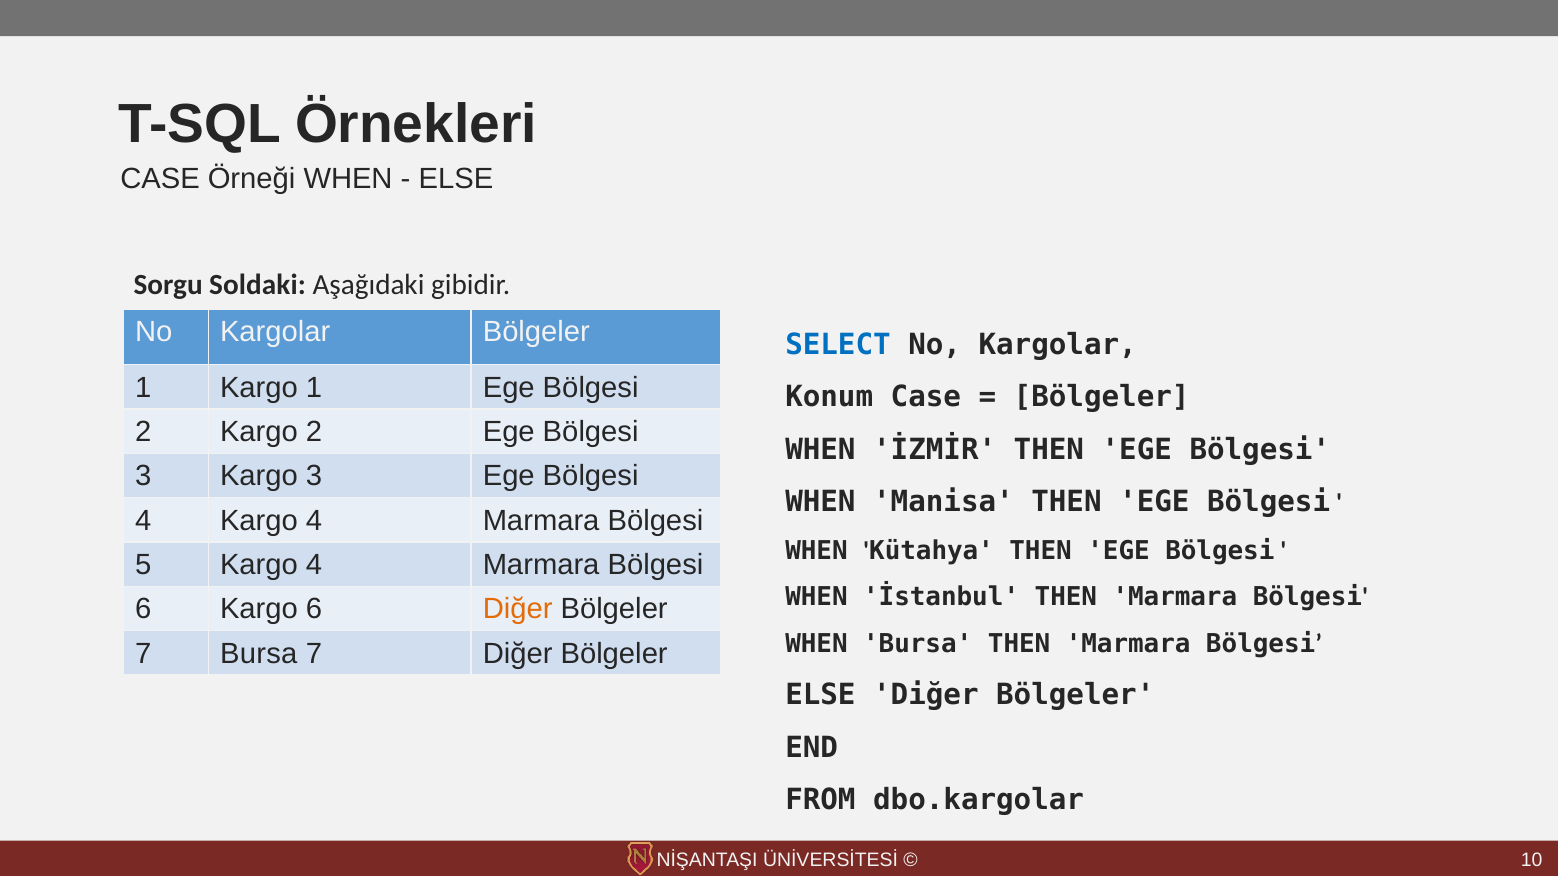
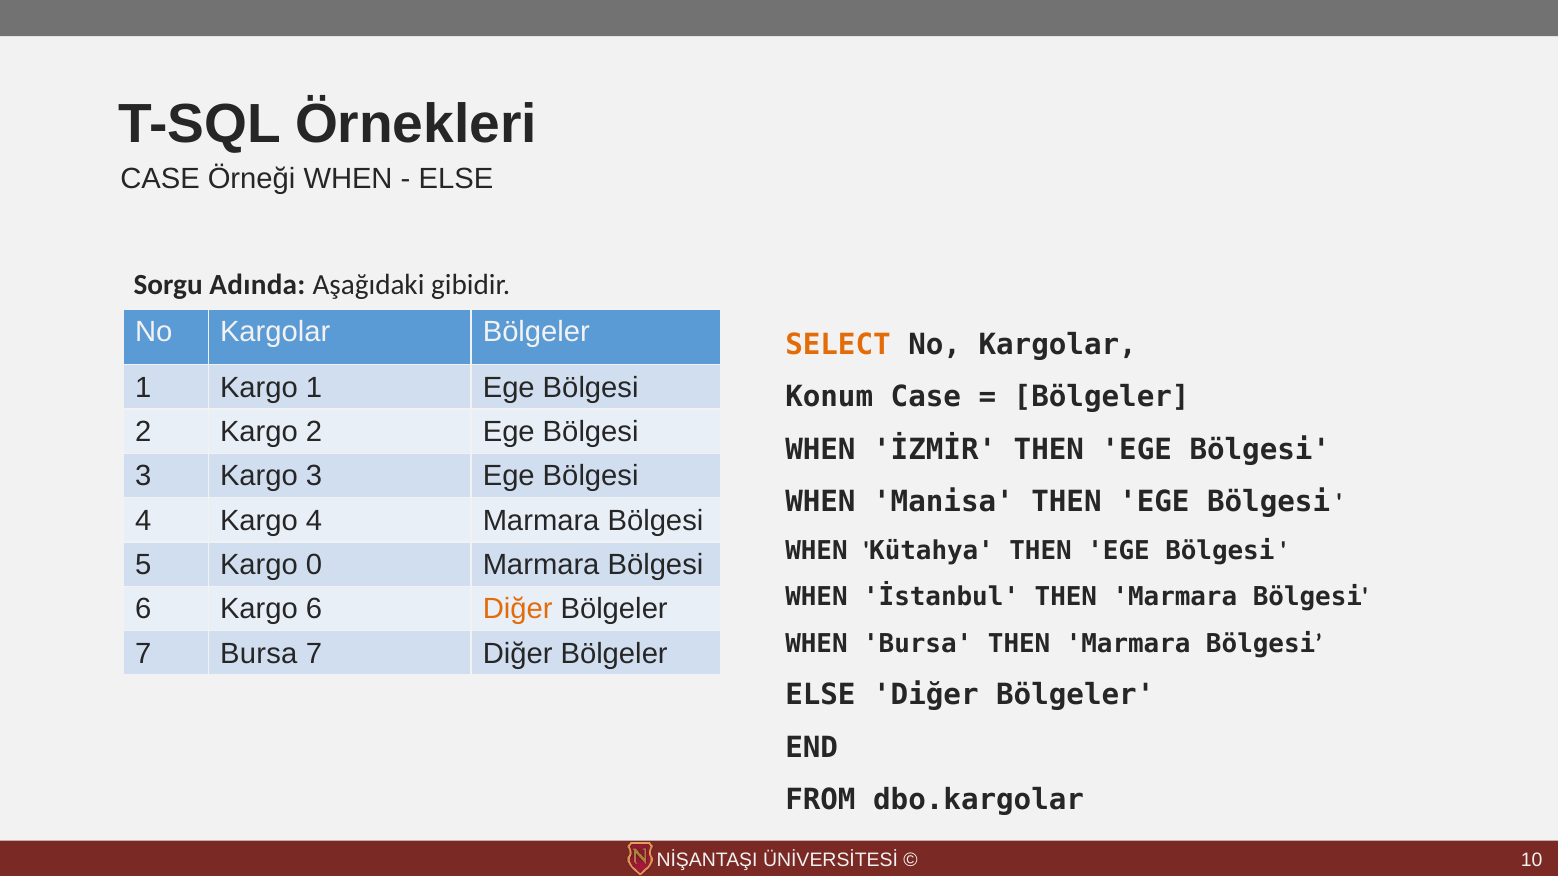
Soldaki: Soldaki -> Adında (257, 285)
SELECT colour: blue -> orange (838, 345)
5 Kargo 4: 4 -> 0 (314, 565)
